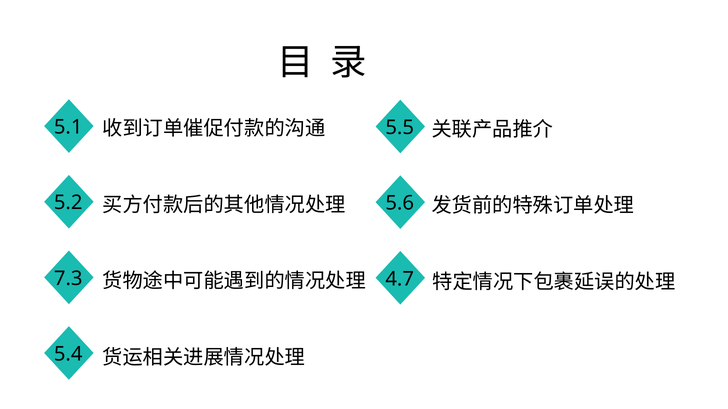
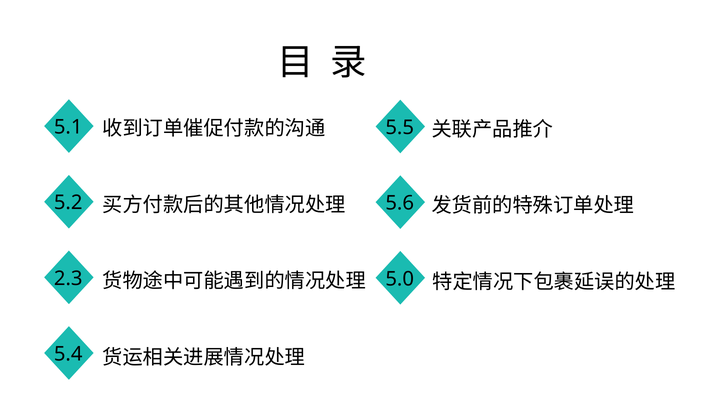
7.3: 7.3 -> 2.3 (68, 279)
4.7: 4.7 -> 5.0 (400, 279)
